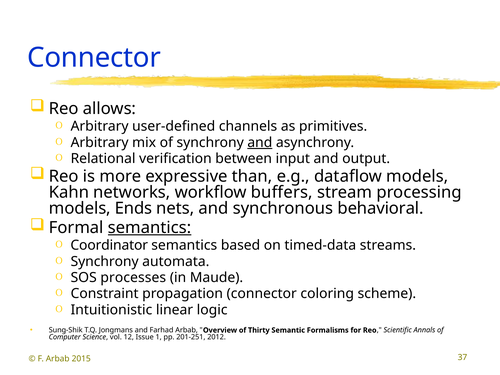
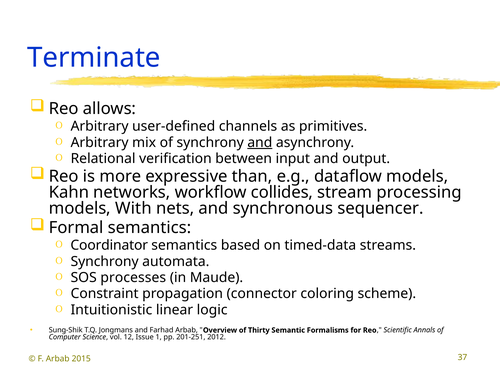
Connector: Connector -> Terminate (94, 58)
buffers: buffers -> collides (282, 192)
Ends: Ends -> With (133, 208)
behavioral: behavioral -> sequencer (381, 208)
semantics underline: present -> none (150, 228)
